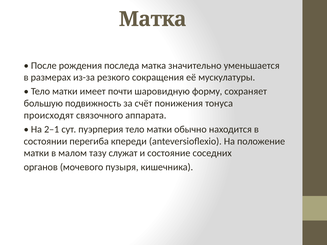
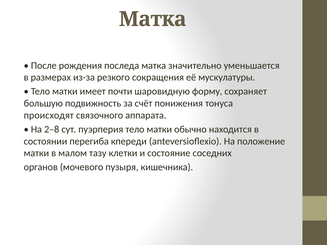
2–1: 2–1 -> 2–8 (52, 129)
служат: служат -> клетки (123, 153)
